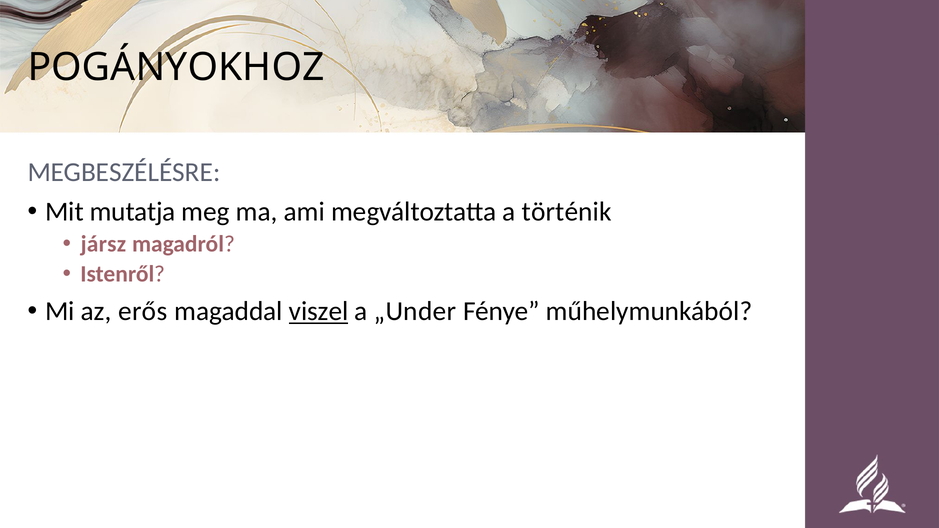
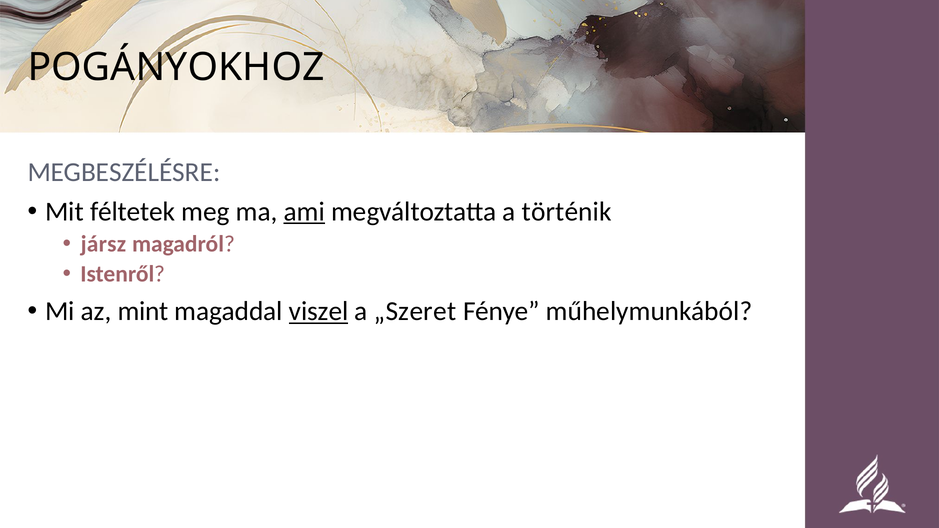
mutatja: mutatja -> féltetek (133, 212)
ami underline: none -> present (304, 212)
erős: erős -> mint (143, 311)
„Under: „Under -> „Szeret (415, 311)
